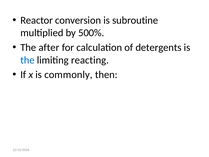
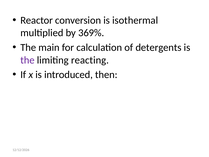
subroutine: subroutine -> isothermal (135, 20)
500%: 500% -> 369% (91, 33)
after: after -> main (49, 47)
the colour: blue -> purple (27, 60)
commonly: commonly -> introduced (68, 75)
